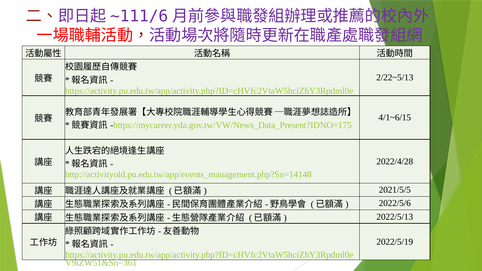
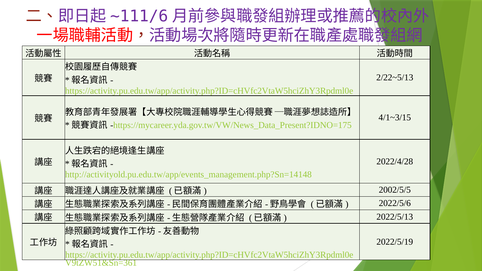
4/1~6/15: 4/1~6/15 -> 4/1~3/15 (395, 118)
2021/5/5: 2021/5/5 -> 2002/5/5 (395, 190)
